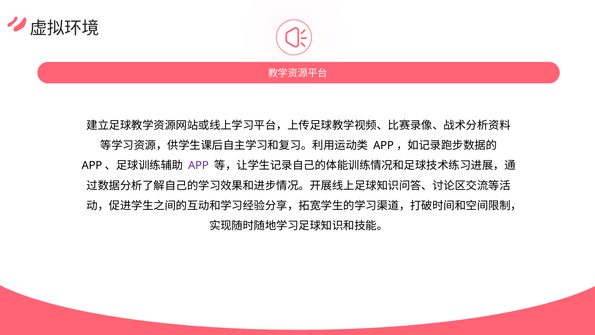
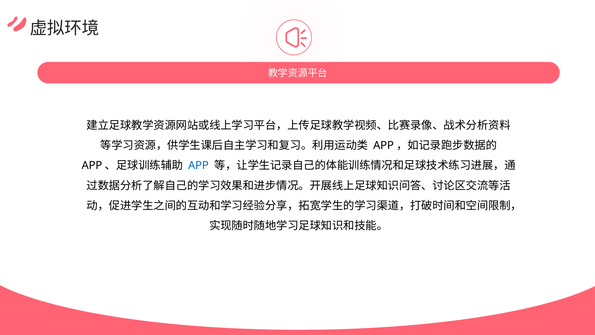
APP colour: purple -> blue (198, 165)
